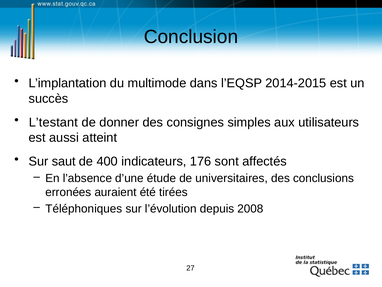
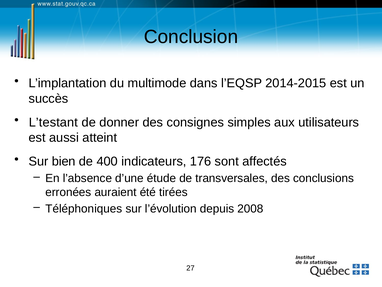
saut: saut -> bien (64, 161)
universitaires: universitaires -> transversales (232, 178)
